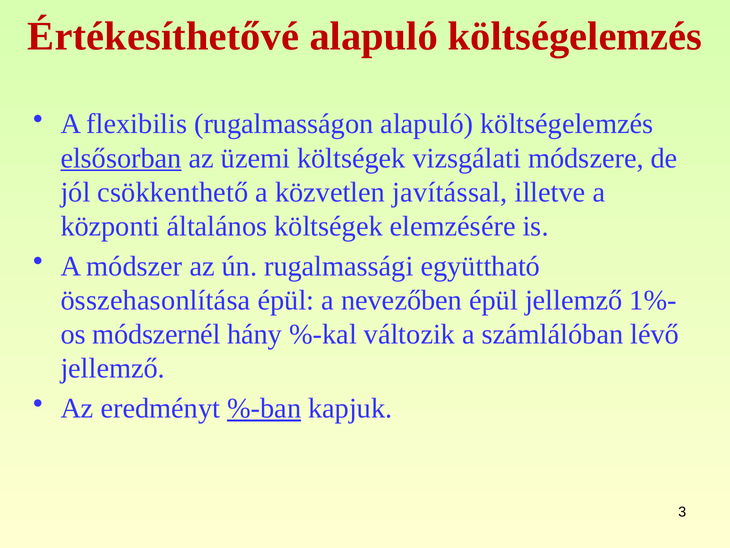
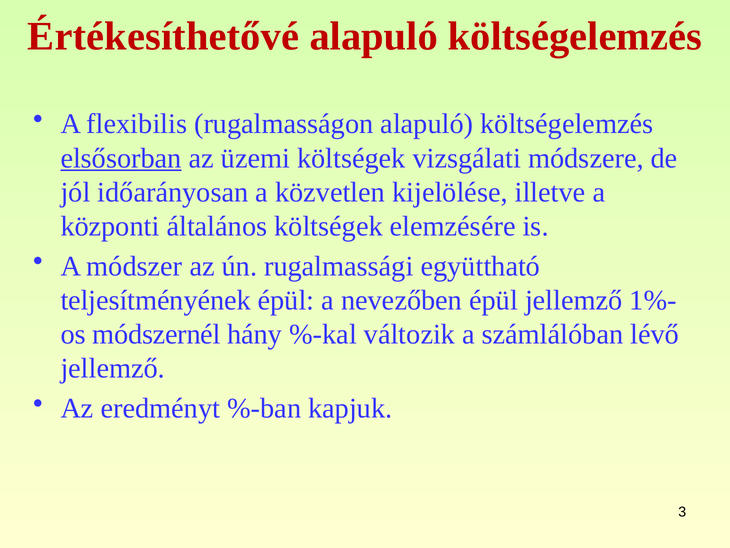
csökkenthető: csökkenthető -> időarányosan (173, 192)
javítással: javítással -> kijelölése (450, 192)
összehasonlítása: összehasonlítása -> teljesítményének (156, 300)
%-ban underline: present -> none (264, 408)
